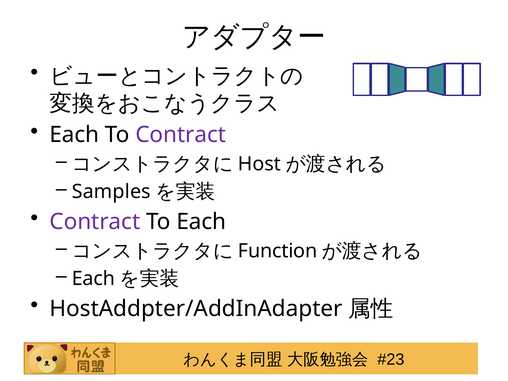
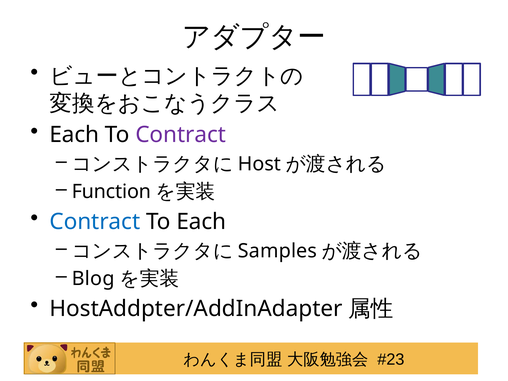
Samples: Samples -> Function (111, 192)
Contract colour: purple -> blue (95, 222)
Function: Function -> Samples (277, 251)
Each: Each -> Blog (93, 279)
